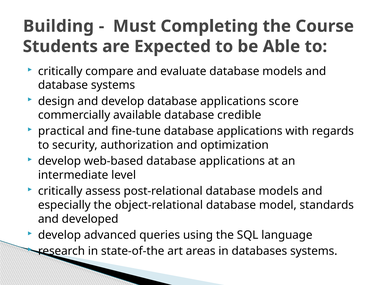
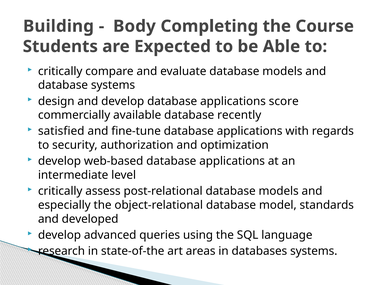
Must: Must -> Body (134, 26)
credible: credible -> recently (239, 115)
practical: practical -> satisfied (61, 131)
